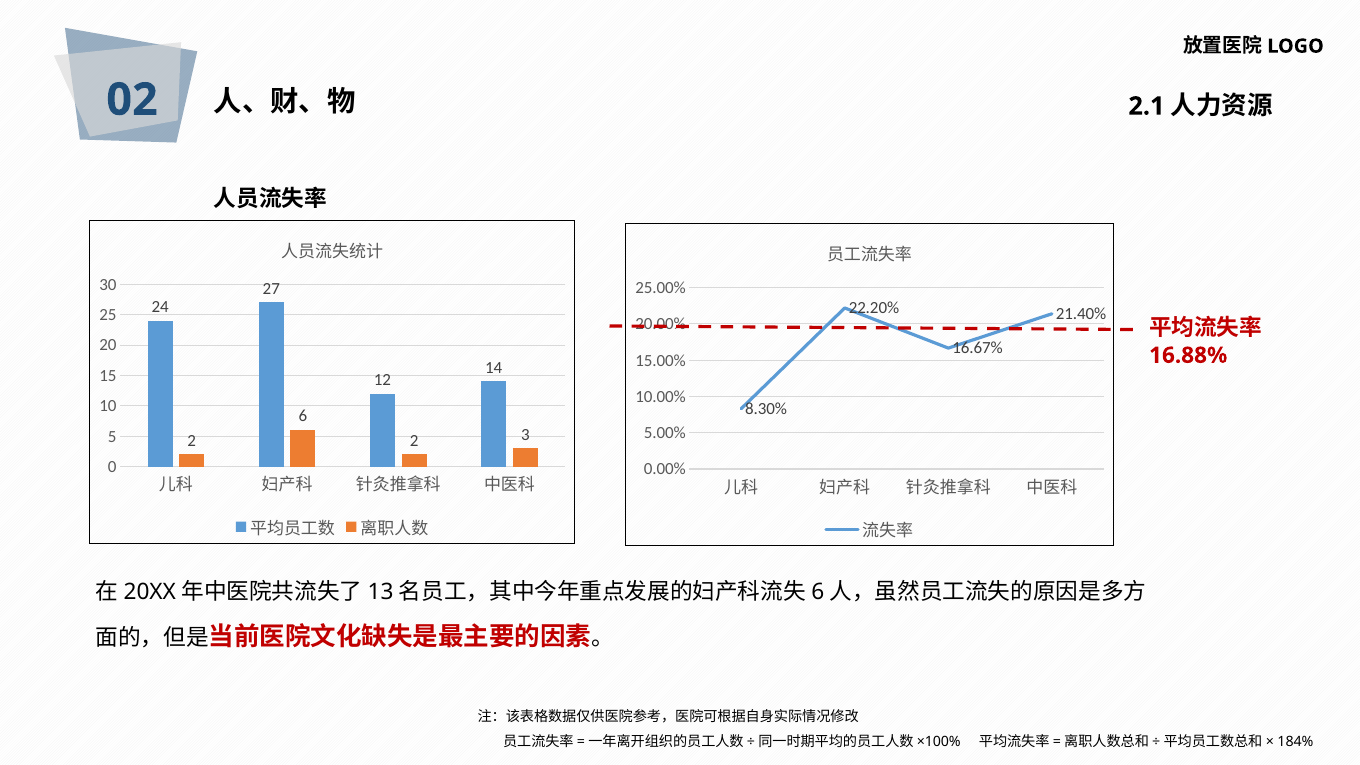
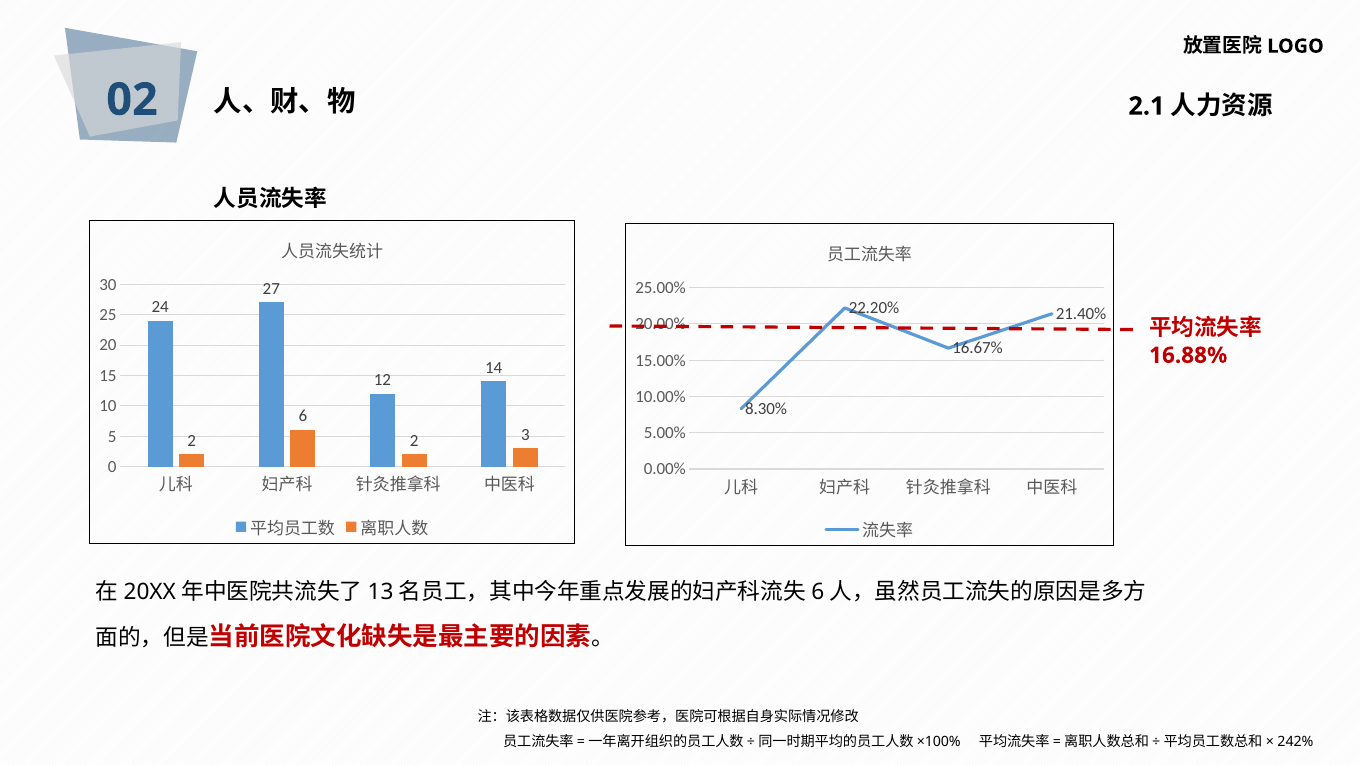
184%: 184% -> 242% (1295, 742)
